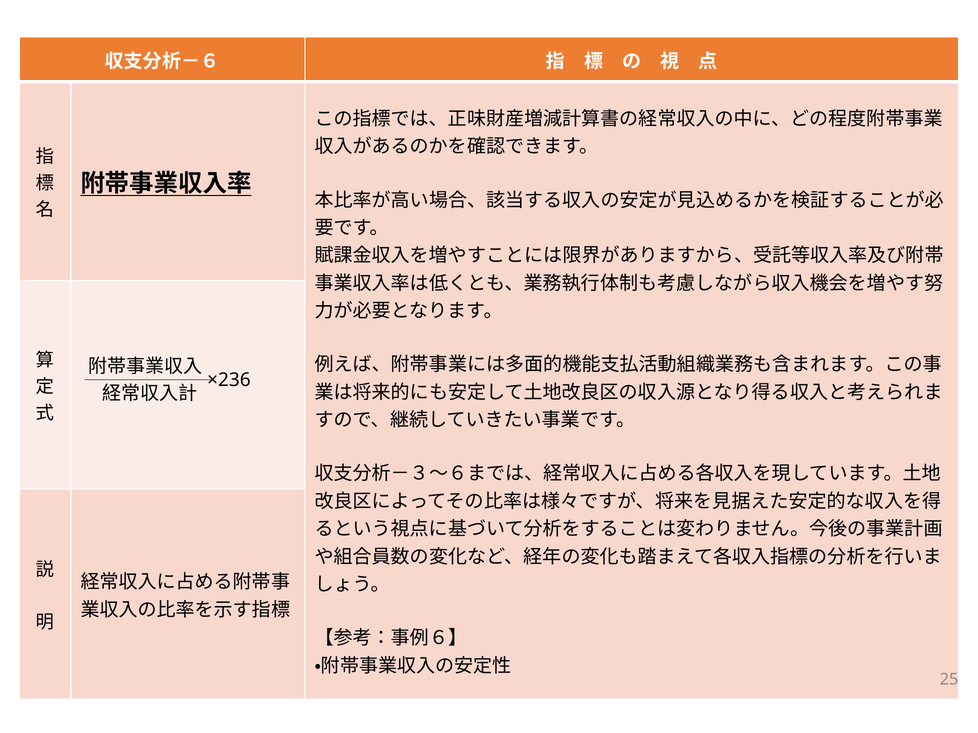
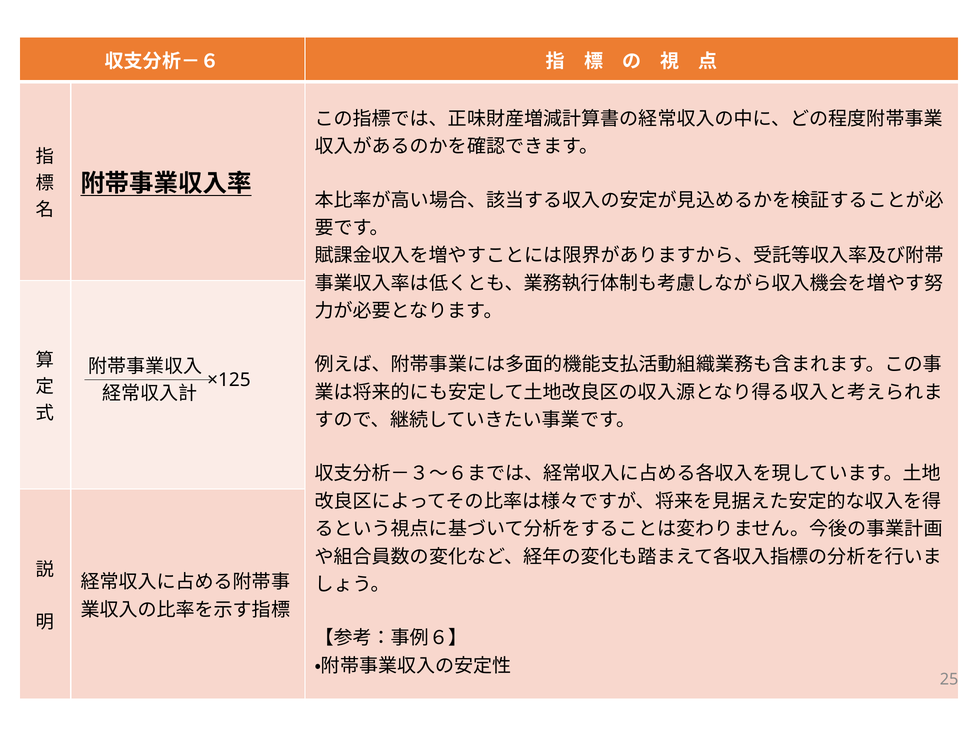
×236: ×236 -> ×125 (229, 380)
